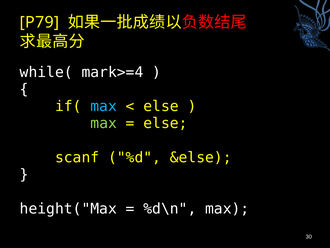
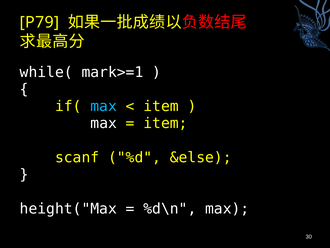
mark>=4: mark>=4 -> mark>=1 (112, 72)
else: else -> item (161, 106)
max colour: light green -> white (104, 123)
else: else -> item (165, 123)
